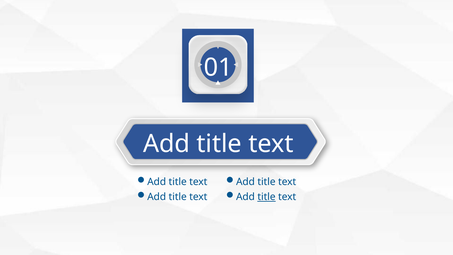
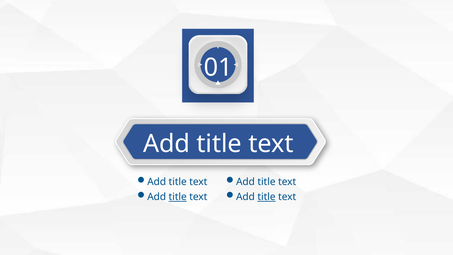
title underline: none -> present (178, 197)
